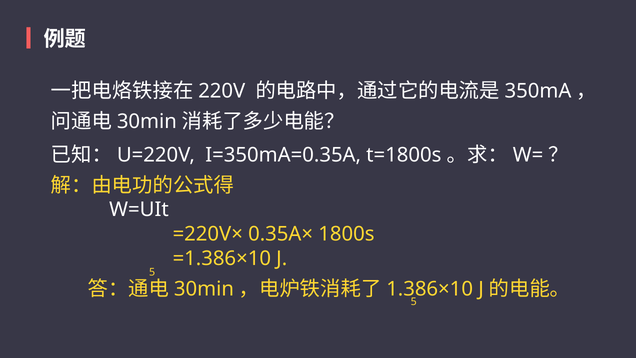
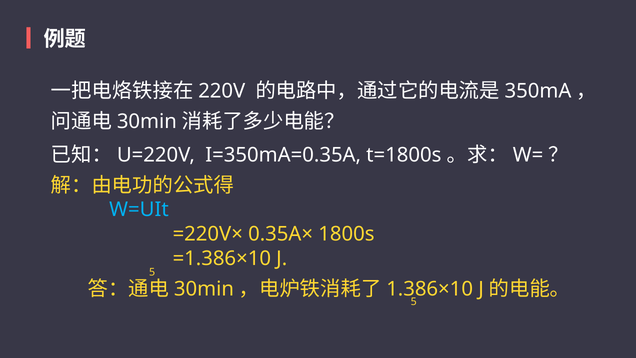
W=UIt colour: white -> light blue (139, 210)
